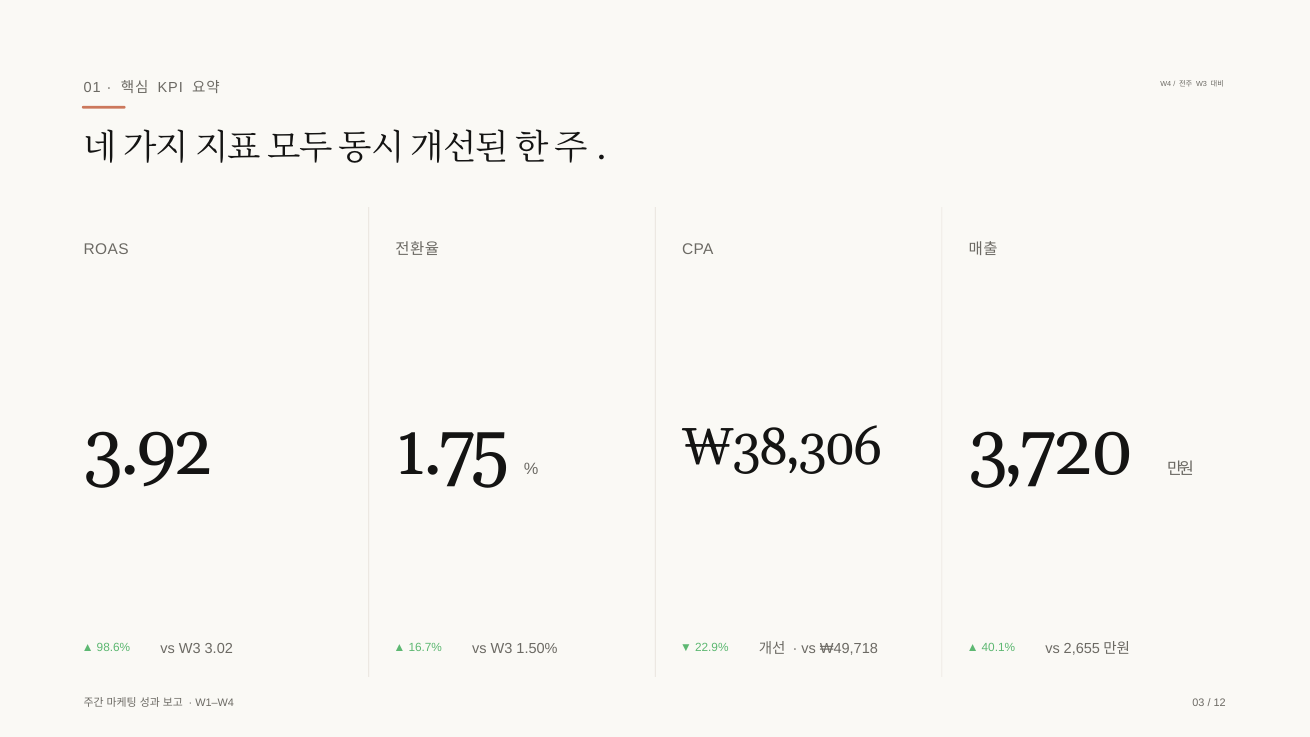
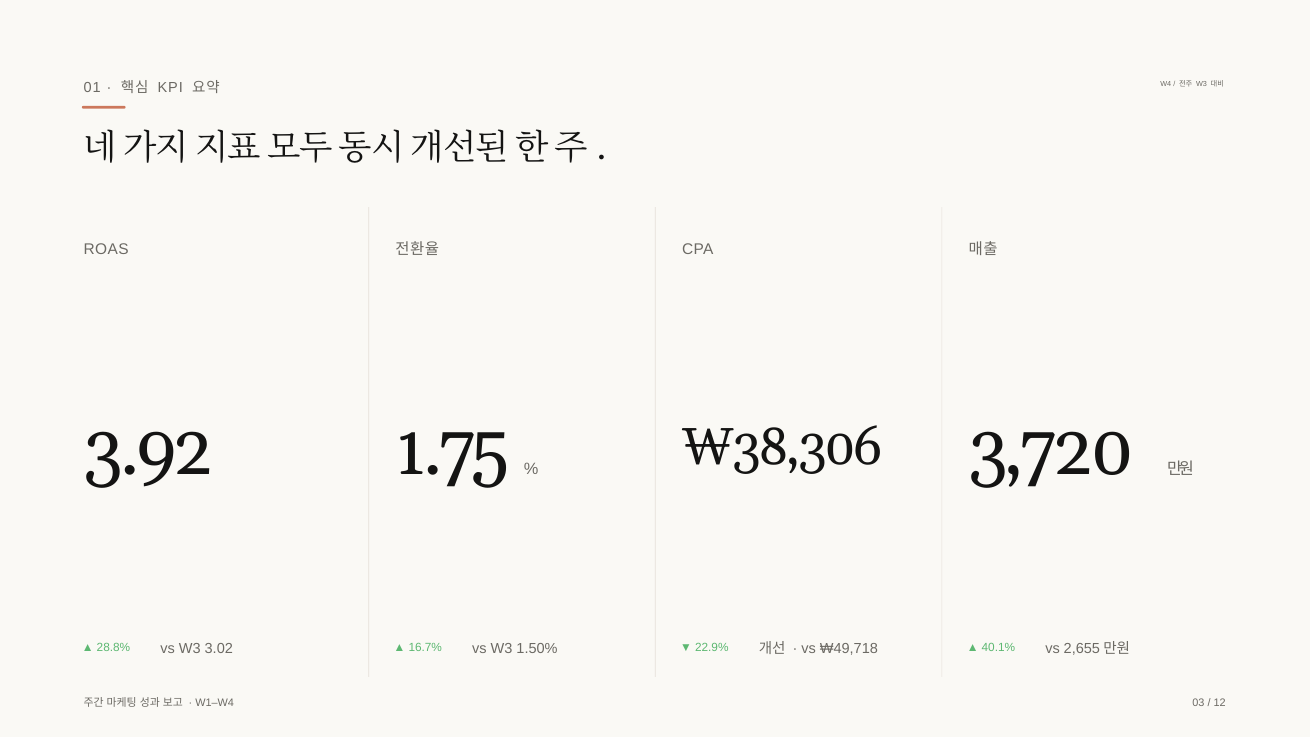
98.6%: 98.6% -> 28.8% (113, 647)
